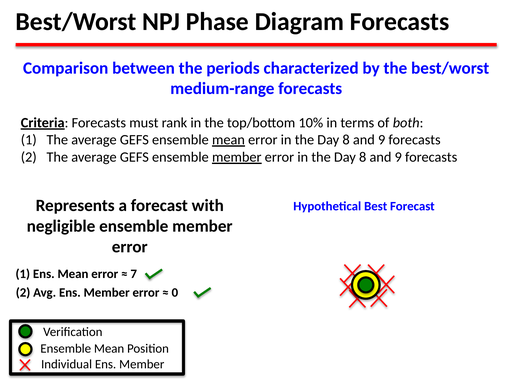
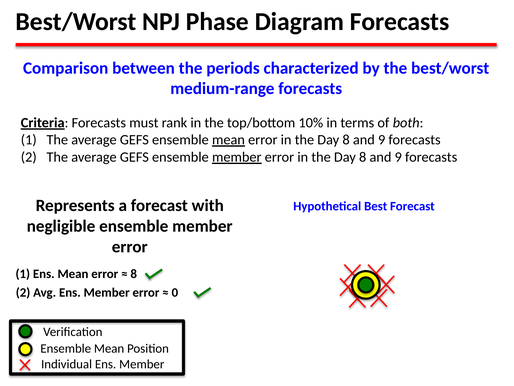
7: 7 -> 8 (134, 274)
